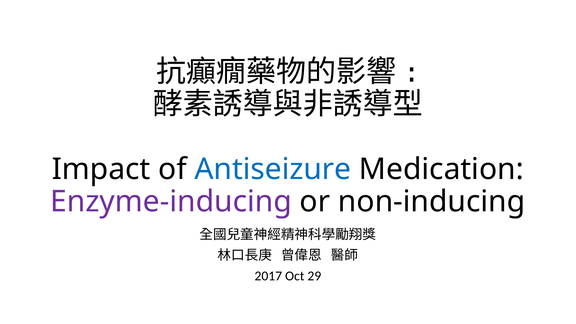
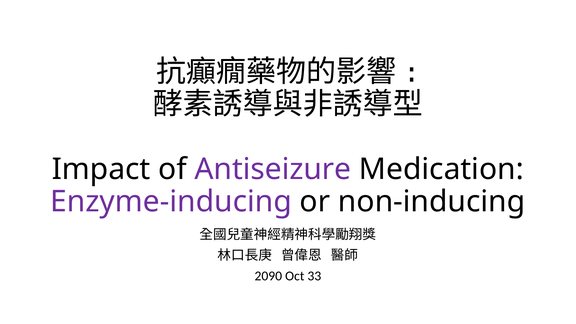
Antiseizure colour: blue -> purple (273, 169)
2017: 2017 -> 2090 (268, 276)
29: 29 -> 33 (314, 276)
